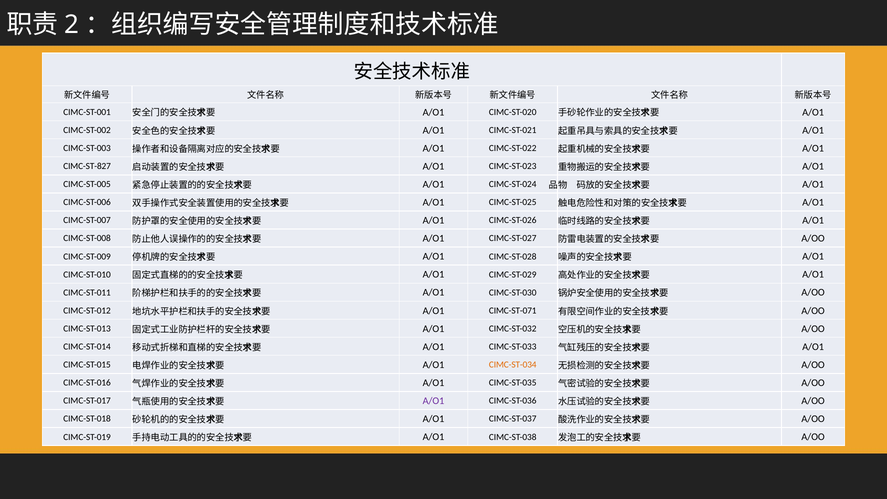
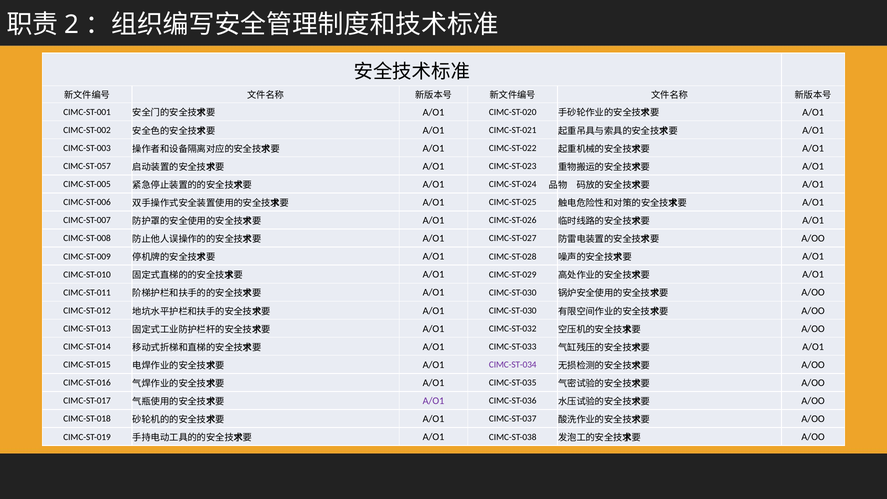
CIMC-ST-827: CIMC-ST-827 -> CIMC-ST-057 (87, 166)
CIMC-ST-071: CIMC-ST-071 -> CIMC-ST-030 (513, 311)
CIMC-ST-034 colour: orange -> purple (513, 365)
